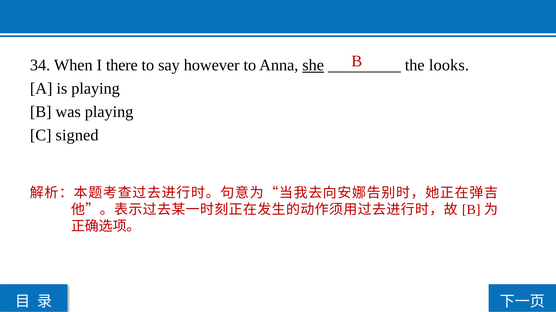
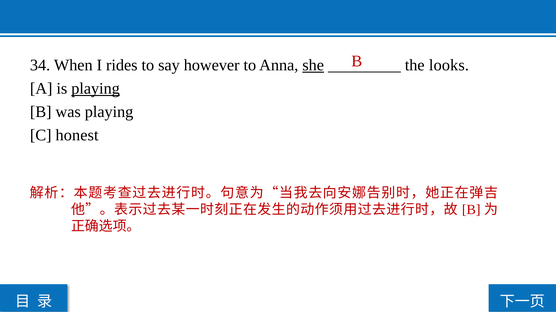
there: there -> rides (122, 65)
playing underline: none -> present (96, 89)
signed: signed -> honest (77, 135)
